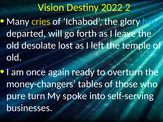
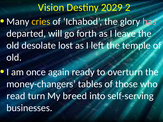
2022: 2022 -> 2029 (112, 7)
has colour: light blue -> pink (149, 22)
pure: pure -> read (16, 96)
spoke: spoke -> breed (75, 96)
